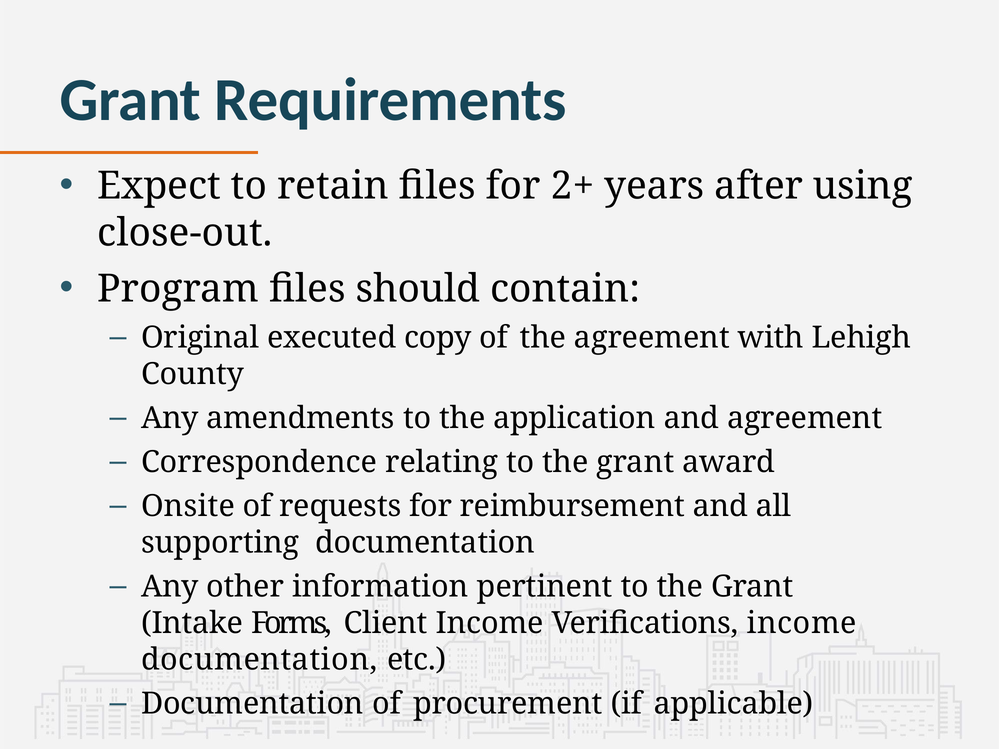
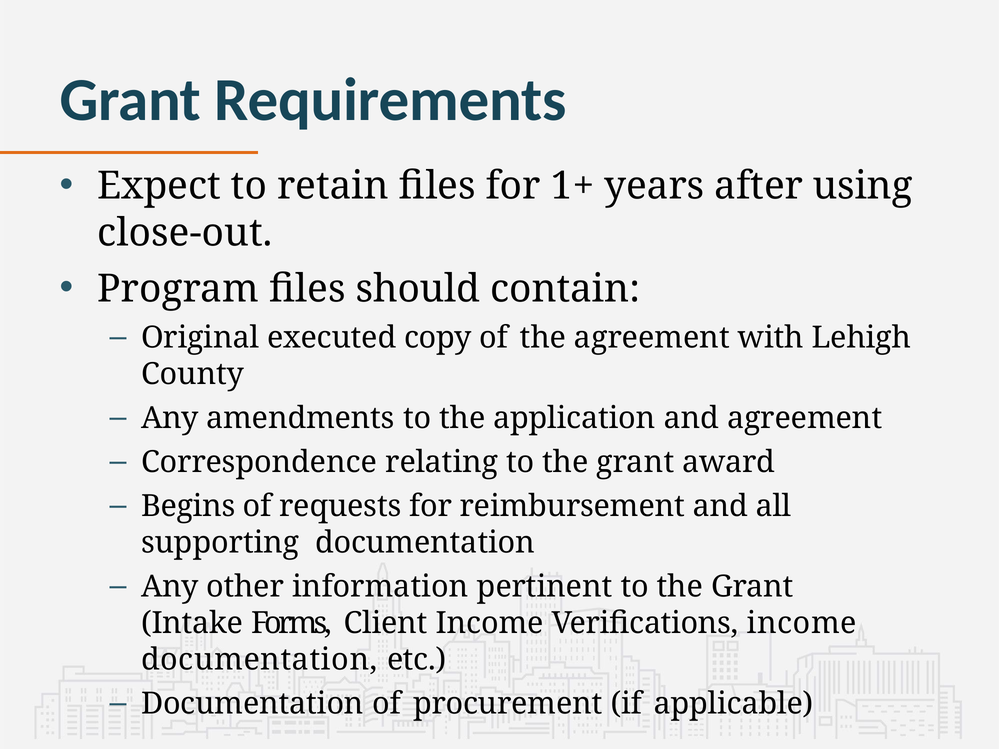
2+: 2+ -> 1+ (573, 186)
Onsite: Onsite -> Begins (188, 506)
